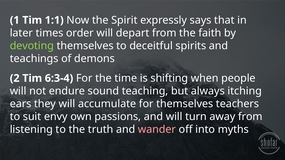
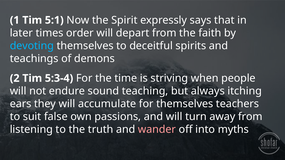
1:1: 1:1 -> 5:1 (54, 20)
devoting colour: light green -> light blue (32, 46)
6:3-4: 6:3-4 -> 5:3-4 (59, 78)
shifting: shifting -> striving (169, 78)
envy: envy -> false (56, 117)
